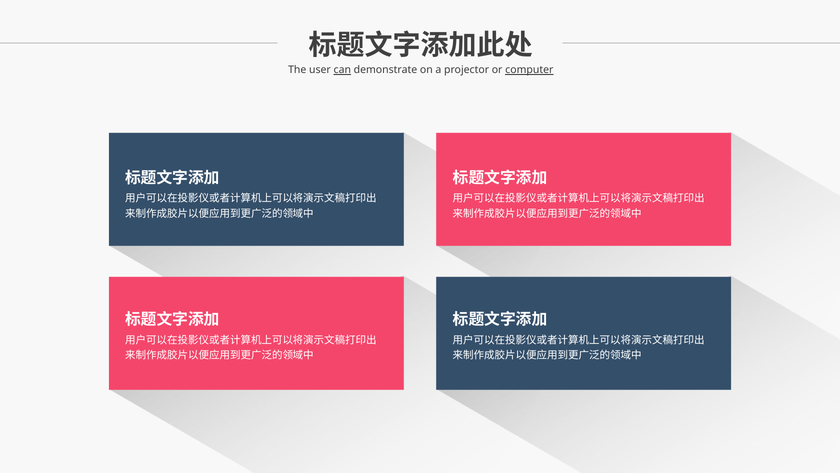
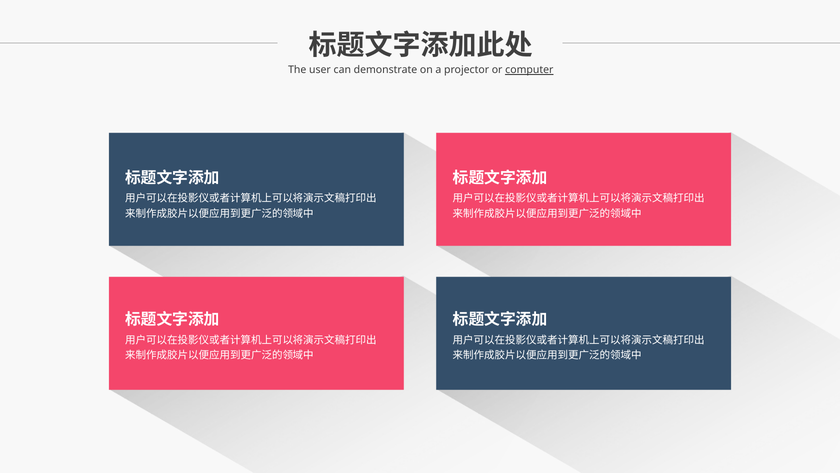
can underline: present -> none (342, 70)
